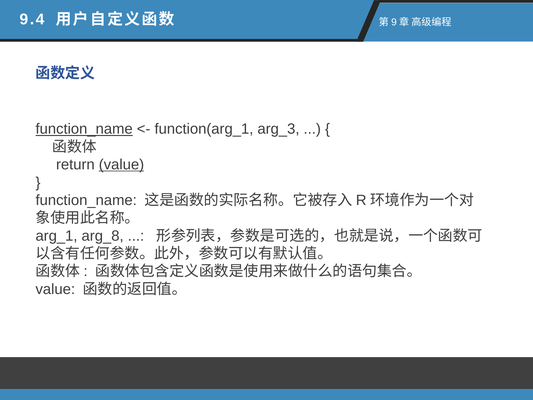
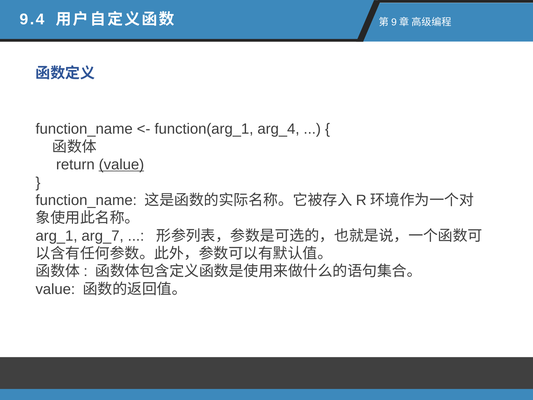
function_name underline: present -> none (84, 129)
arg_3: arg_3 -> arg_4 (278, 129)
arg_8: arg_8 -> arg_7 (103, 236)
